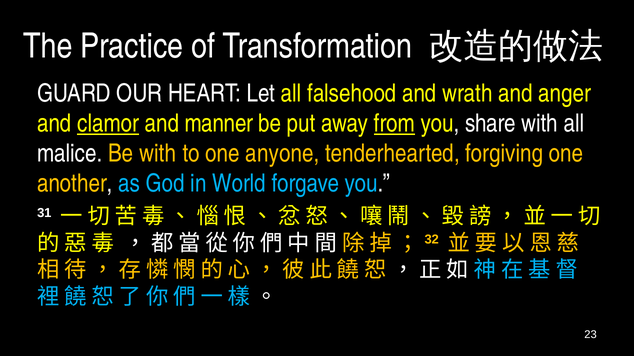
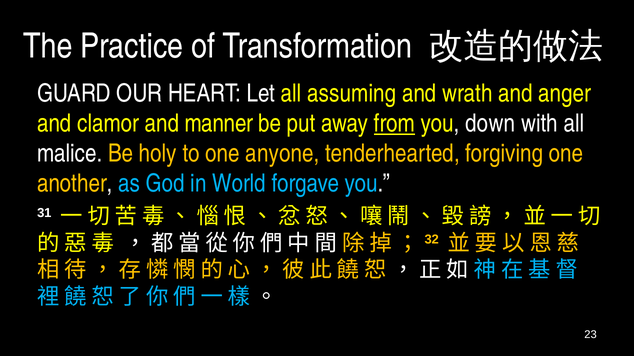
falsehood: falsehood -> assuming (352, 93)
clamor underline: present -> none (108, 124)
share: share -> down (490, 124)
Be with: with -> holy (158, 154)
